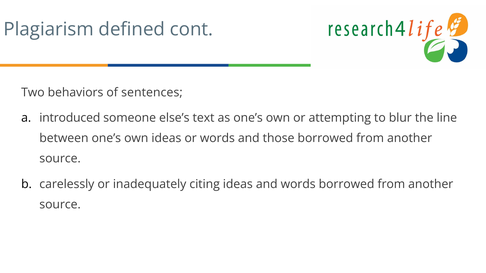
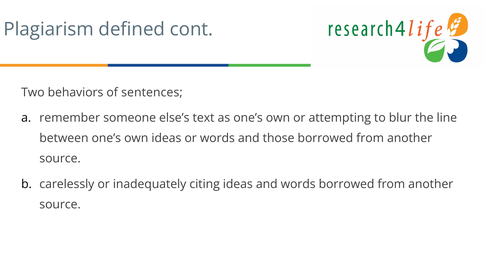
introduced: introduced -> remember (70, 118)
